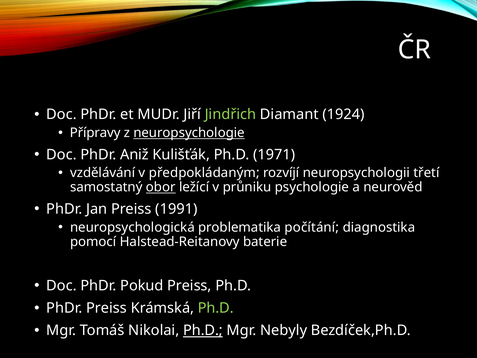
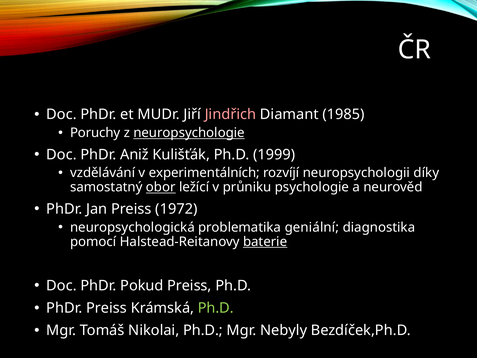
Jindřich colour: light green -> pink (230, 114)
1924: 1924 -> 1985 (343, 114)
Přípravy: Přípravy -> Poruchy (95, 133)
1971: 1971 -> 1999 (274, 154)
předpokládaným: předpokládaným -> experimentálních (204, 173)
třetí: třetí -> díky (426, 173)
1991: 1991 -> 1972 (176, 209)
počítání: počítání -> geniální (312, 227)
baterie underline: none -> present (265, 241)
Ph.D underline: present -> none (203, 330)
